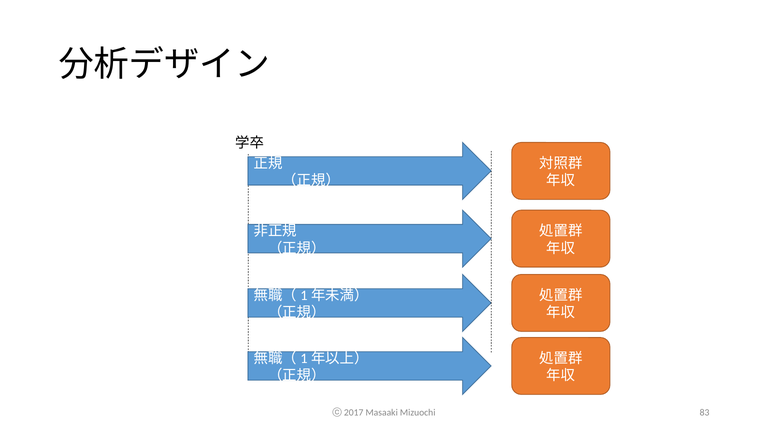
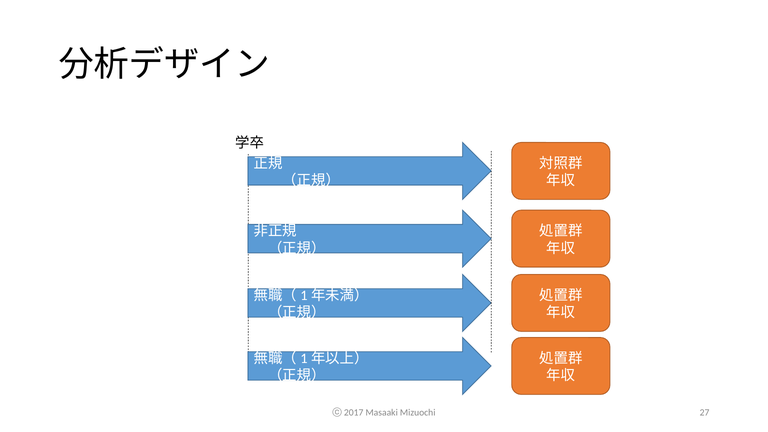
83: 83 -> 27 (705, 412)
